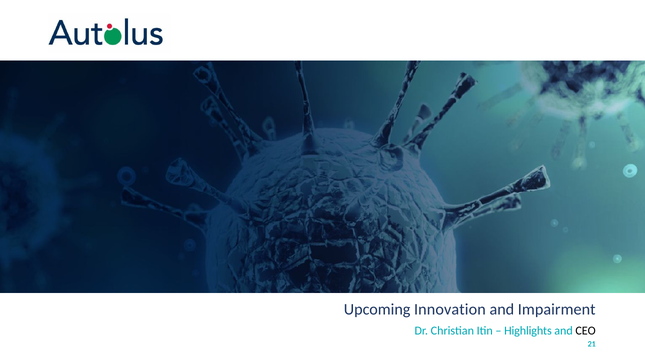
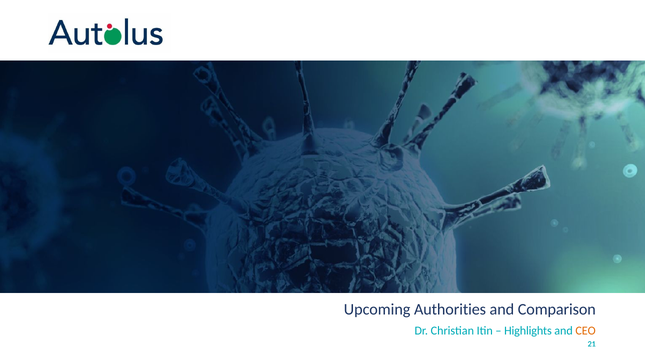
Innovation: Innovation -> Authorities (450, 309)
Impairment: Impairment -> Comparison (557, 309)
CEO colour: black -> orange (586, 331)
